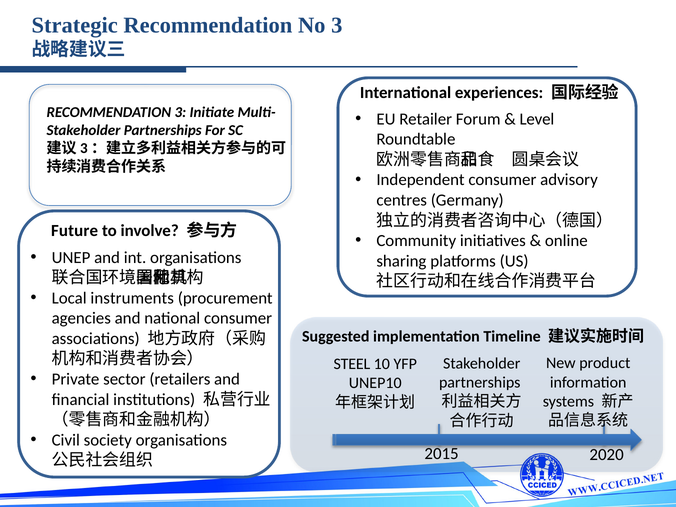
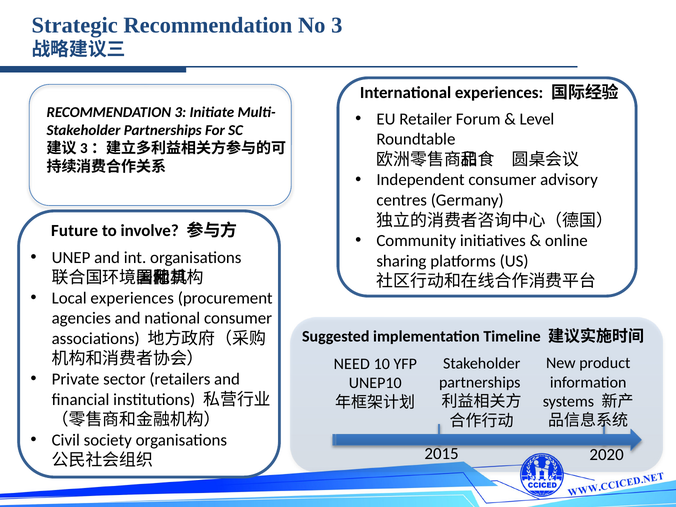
Local instruments: instruments -> experiences (132, 298)
STEEL: STEEL -> NEED (352, 364)
